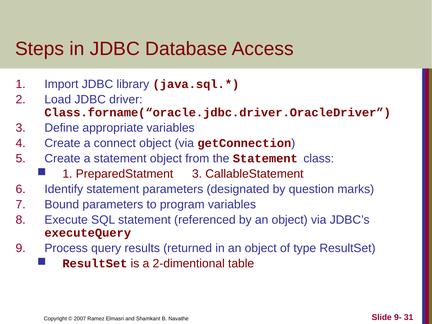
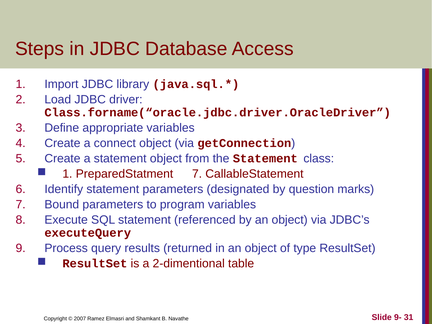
PreparedStatment 3: 3 -> 7 (197, 174)
